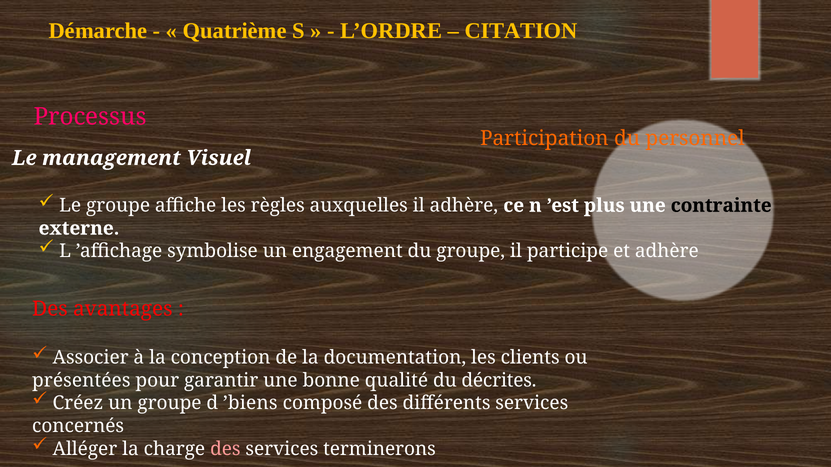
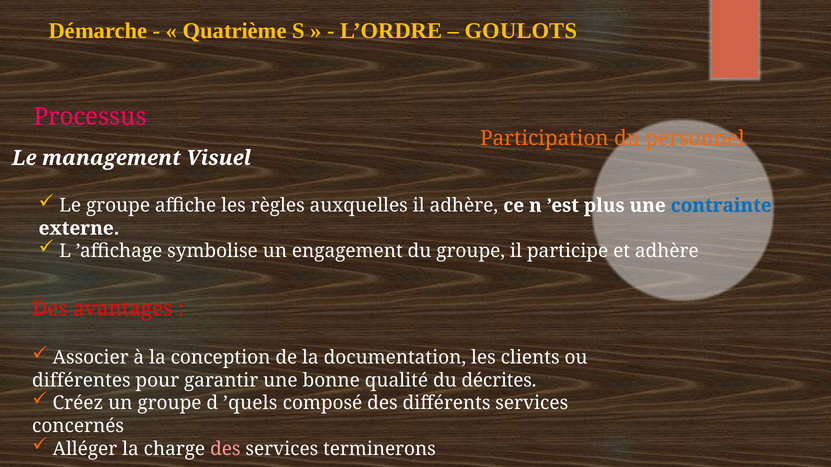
CITATION: CITATION -> GOULOTS (521, 31)
contrainte colour: black -> blue (721, 206)
présentées: présentées -> différentes (81, 381)
’biens: ’biens -> ’quels (250, 404)
